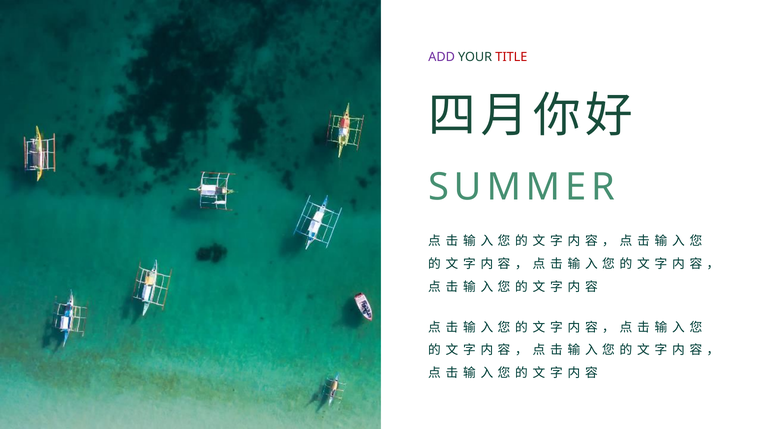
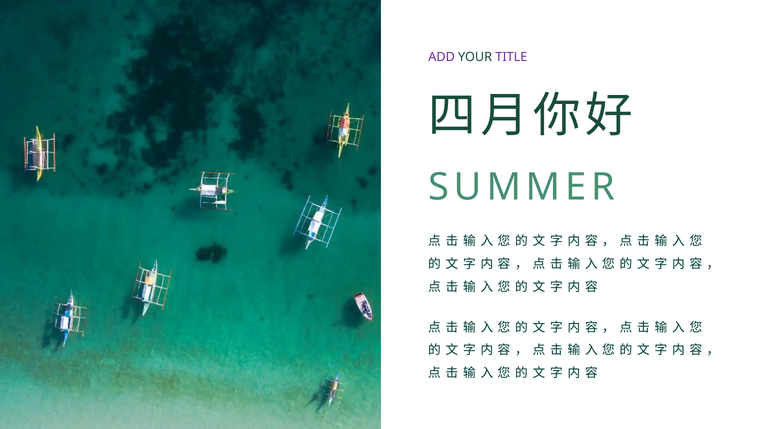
TITLE colour: red -> purple (511, 57)
